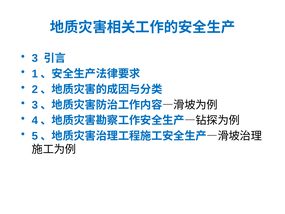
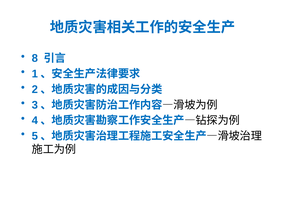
3: 3 -> 8 (35, 58)
